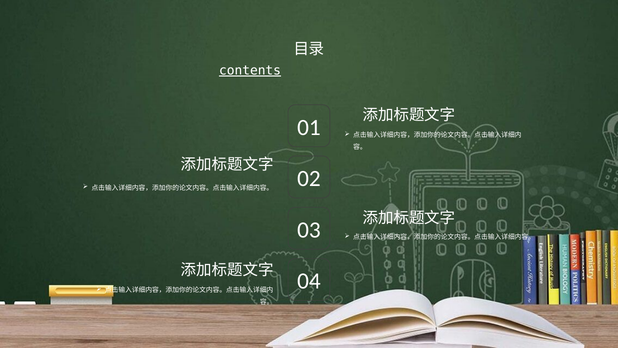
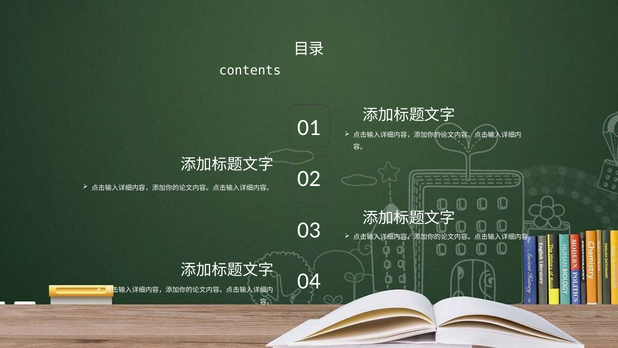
contents underline: present -> none (250, 70)
